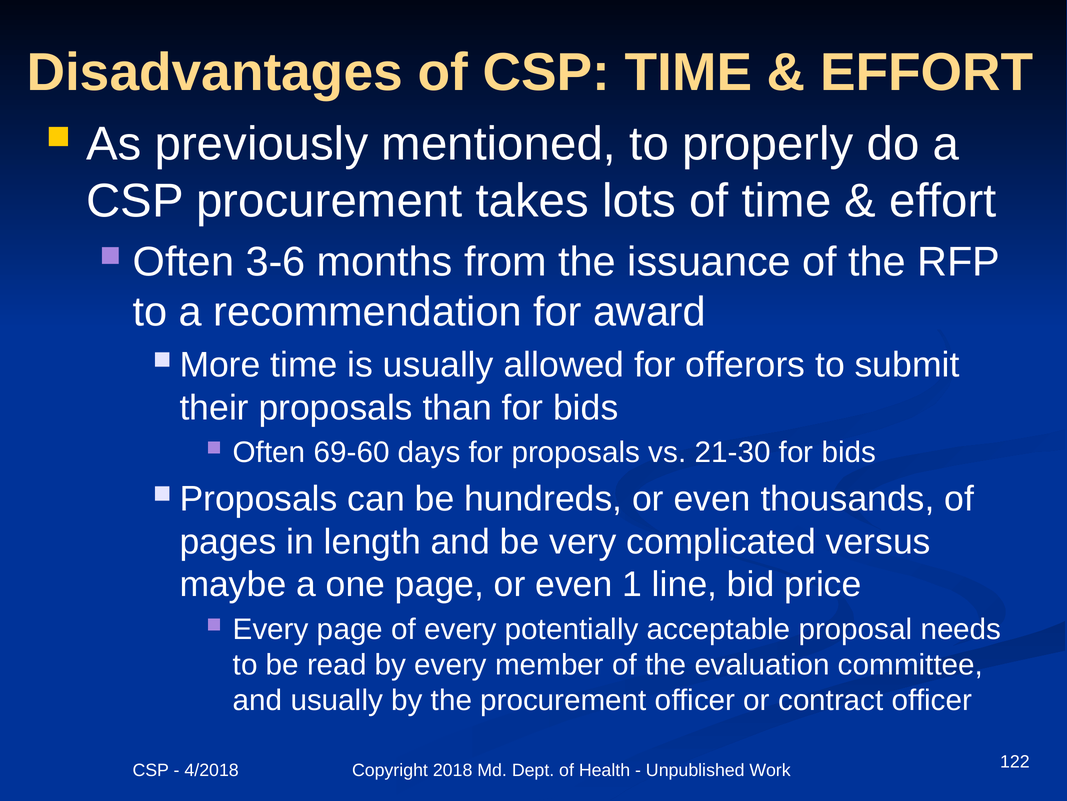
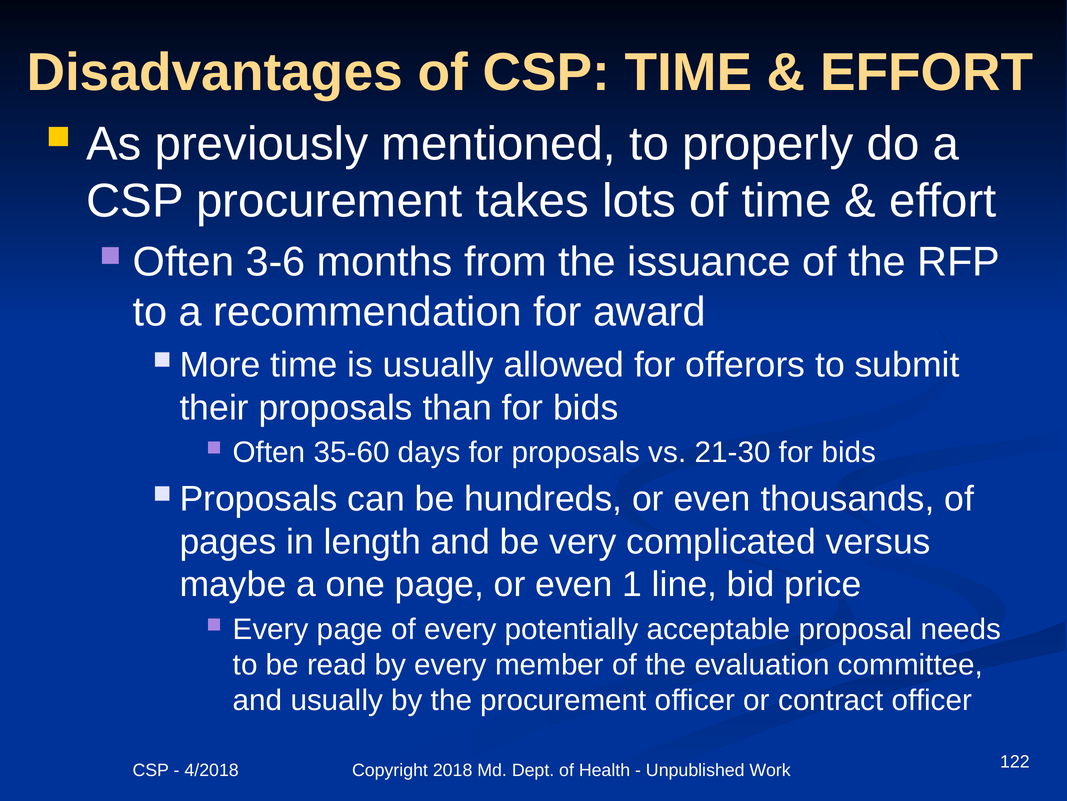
69-60: 69-60 -> 35-60 (352, 452)
